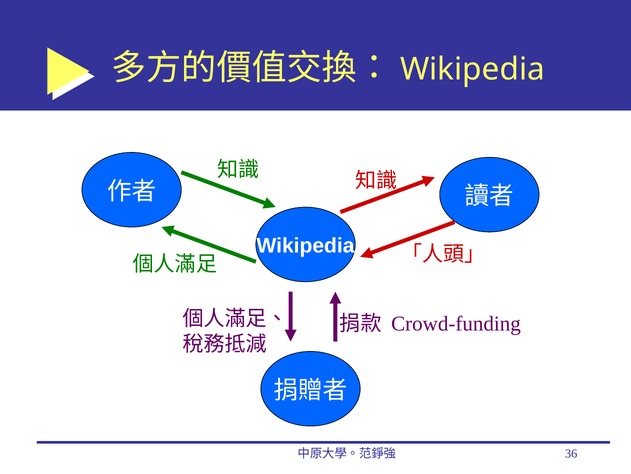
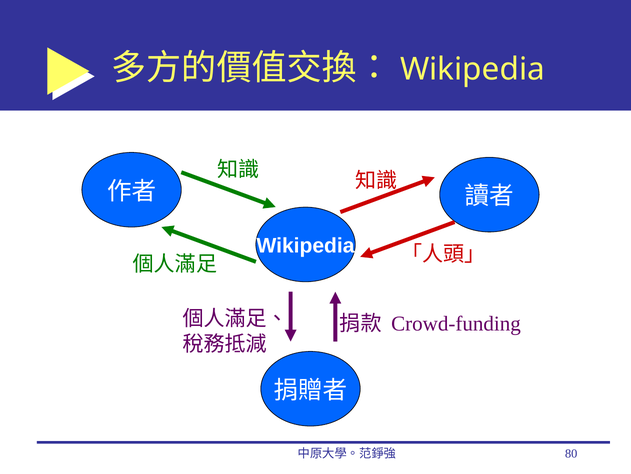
36: 36 -> 80 (571, 453)
